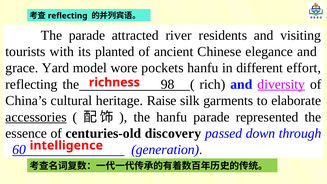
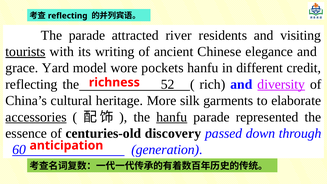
tourists underline: none -> present (25, 52)
planted: planted -> writing (115, 52)
effort: effort -> credit (304, 68)
98: 98 -> 52 (168, 84)
Raise: Raise -> More (162, 101)
hanfu underline: none -> present (172, 117)
intelligence: intelligence -> anticipation (66, 145)
